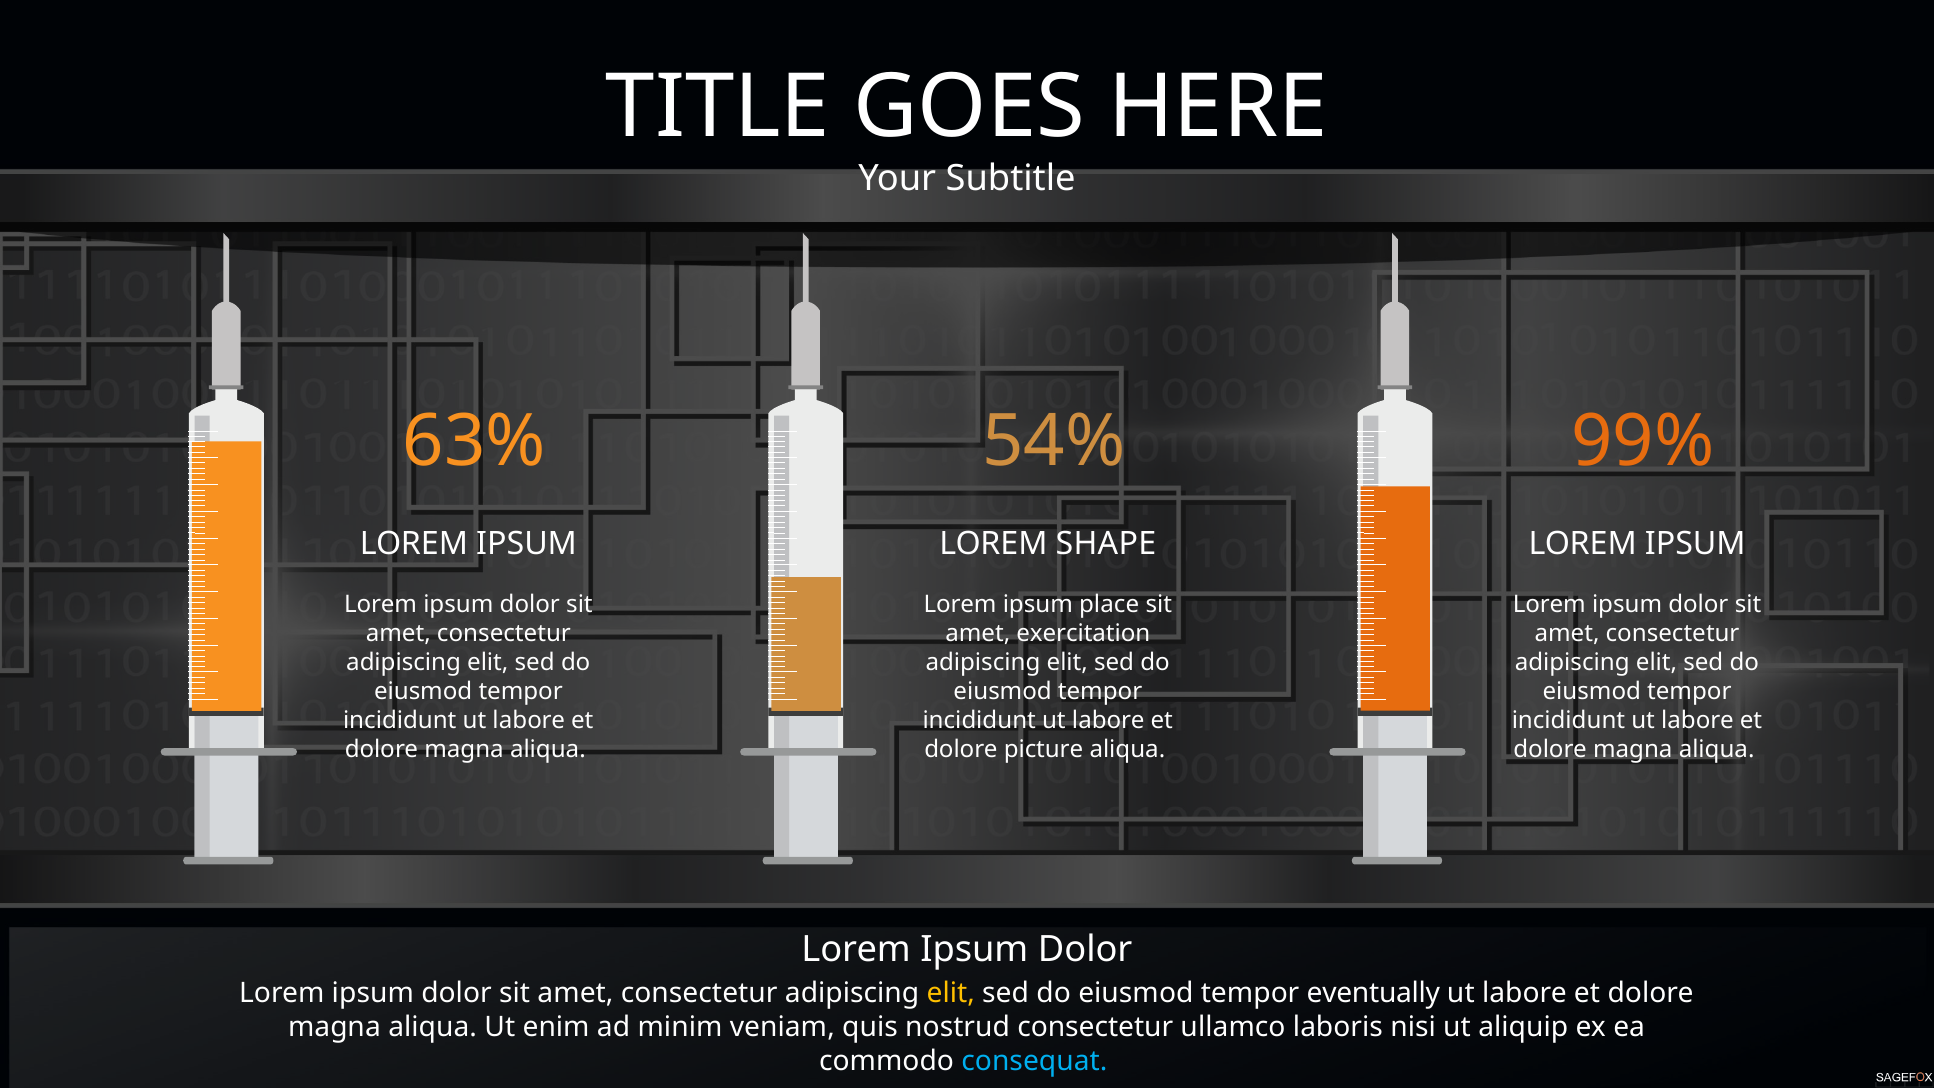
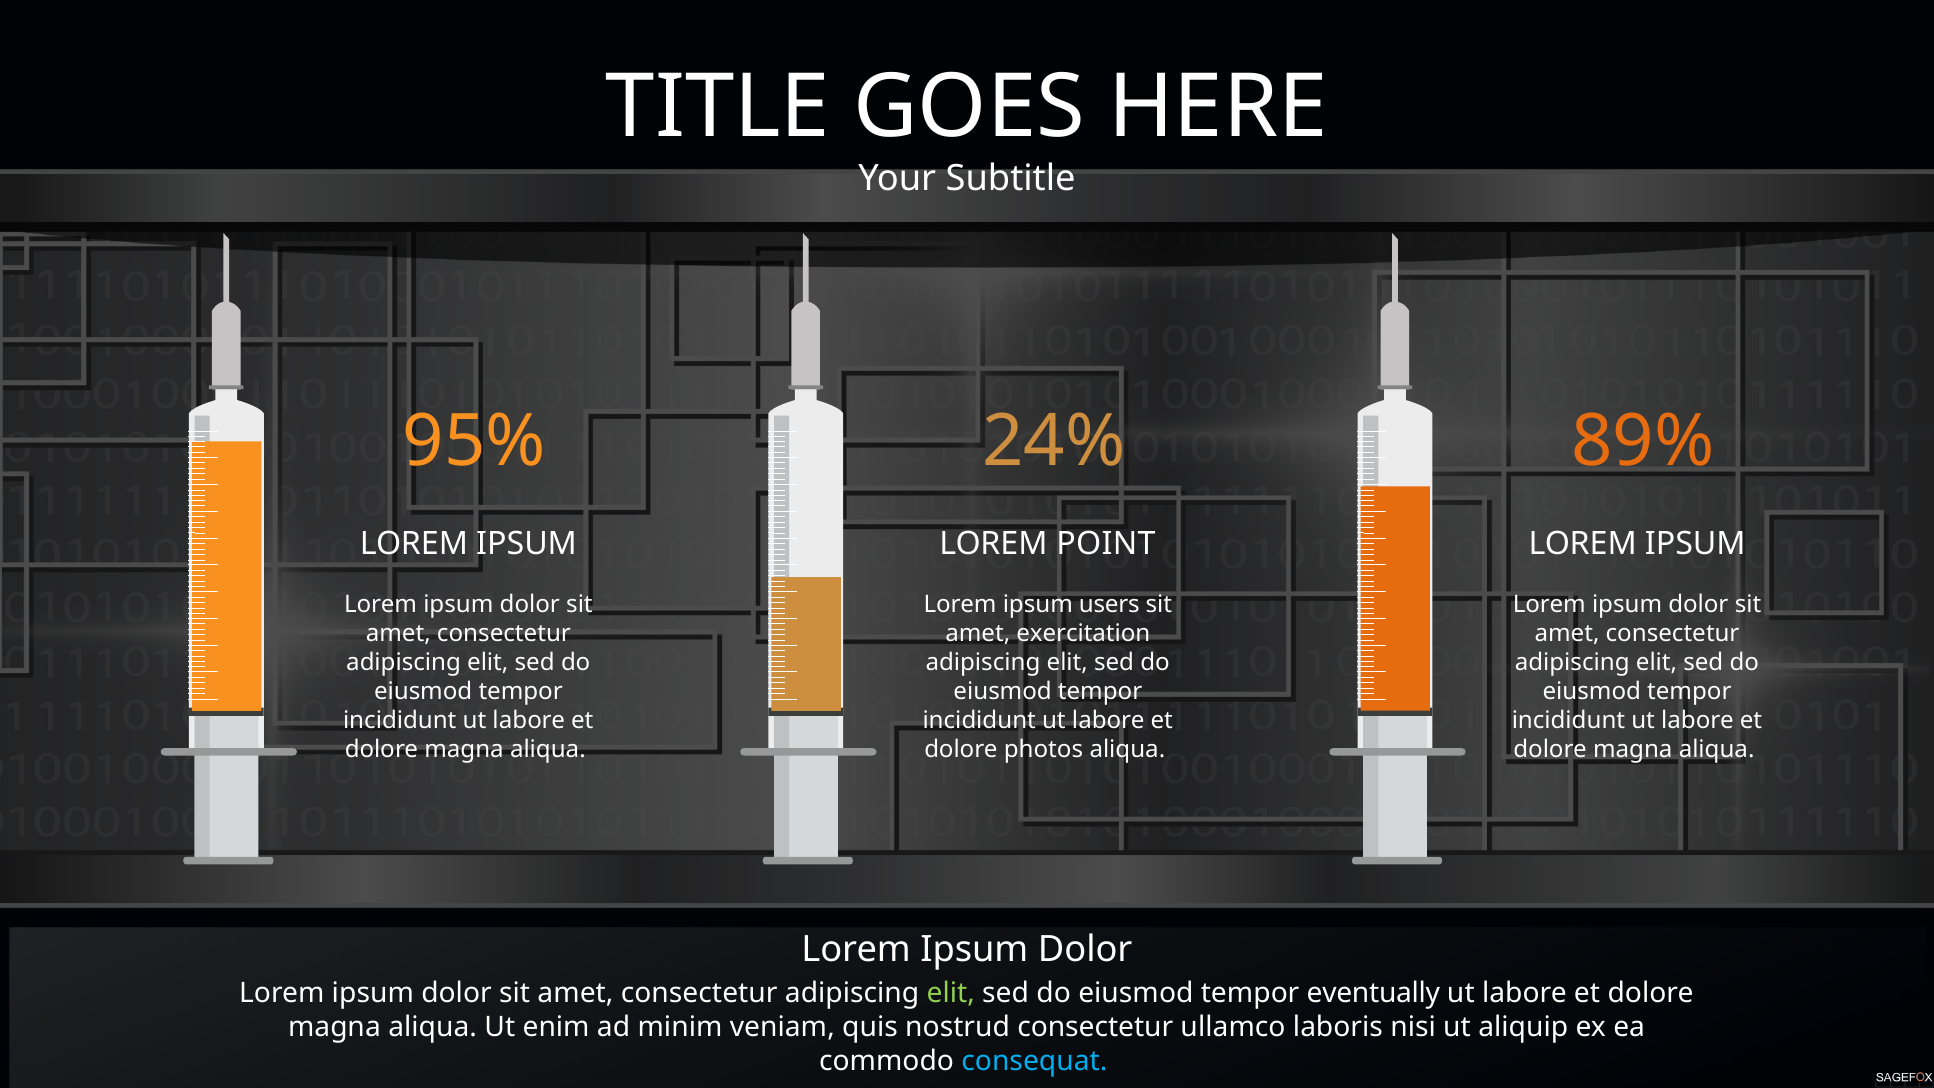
63%: 63% -> 95% (474, 442)
54%: 54% -> 24% (1054, 442)
99%: 99% -> 89% (1643, 442)
SHAPE: SHAPE -> POINT (1106, 544)
place: place -> users (1109, 605)
picture: picture -> photos (1043, 750)
elit colour: yellow -> light green (951, 993)
